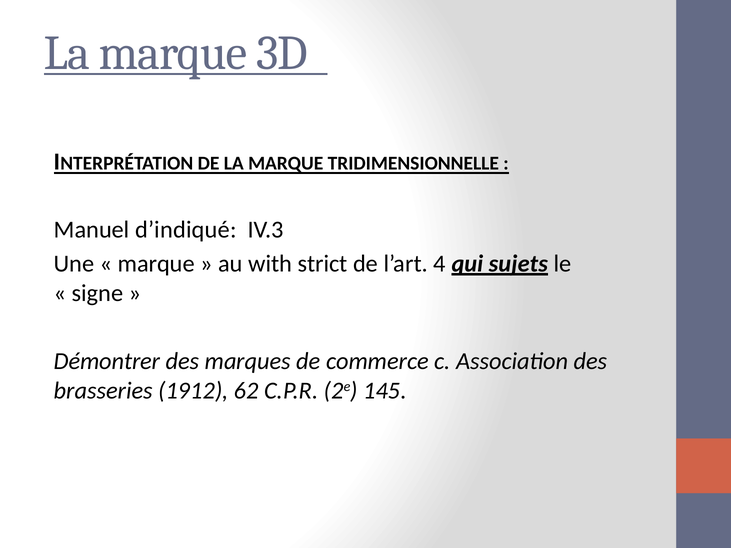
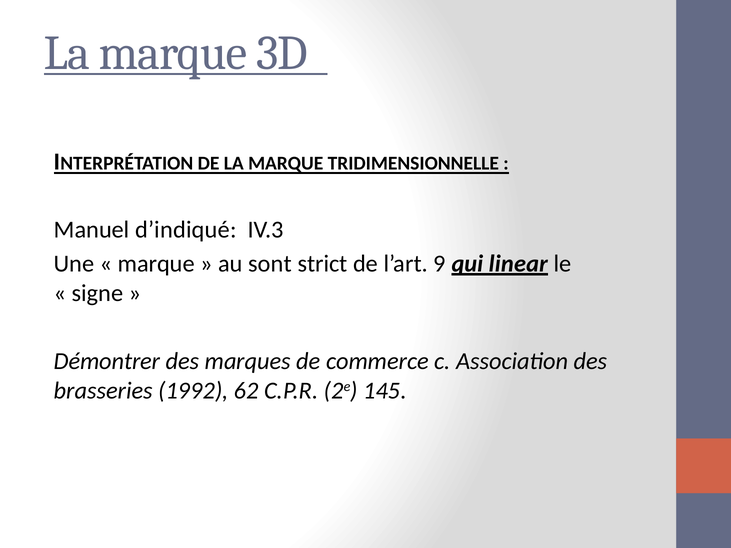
with: with -> sont (270, 264)
4: 4 -> 9 (439, 264)
sujets: sujets -> linear (518, 264)
1912: 1912 -> 1992 (193, 391)
